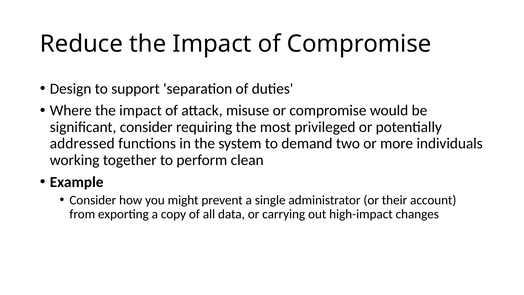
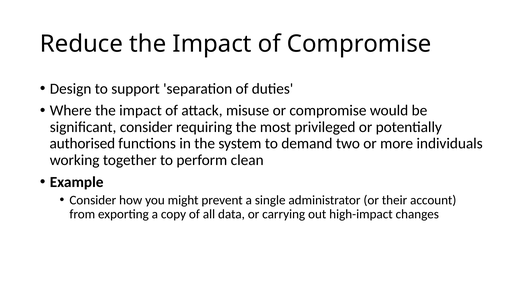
addressed: addressed -> authorised (82, 143)
